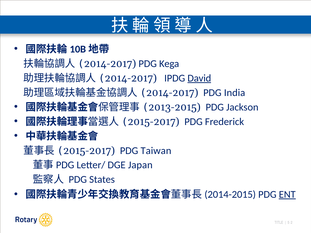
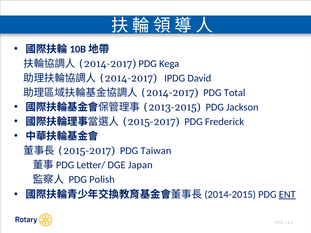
David underline: present -> none (199, 78)
India: India -> Total (235, 93)
States: States -> Polish (102, 180)
